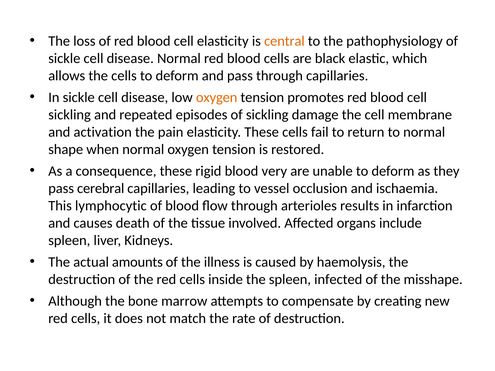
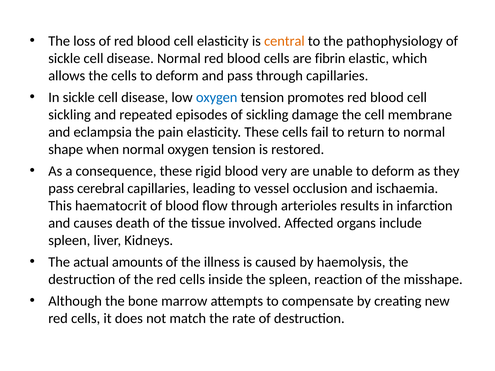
black: black -> fibrin (330, 58)
oxygen colour: orange -> blue (217, 97)
activation: activation -> eclampsia (103, 132)
lymphocytic: lymphocytic -> haematocrit (111, 206)
infected: infected -> reaction (338, 279)
